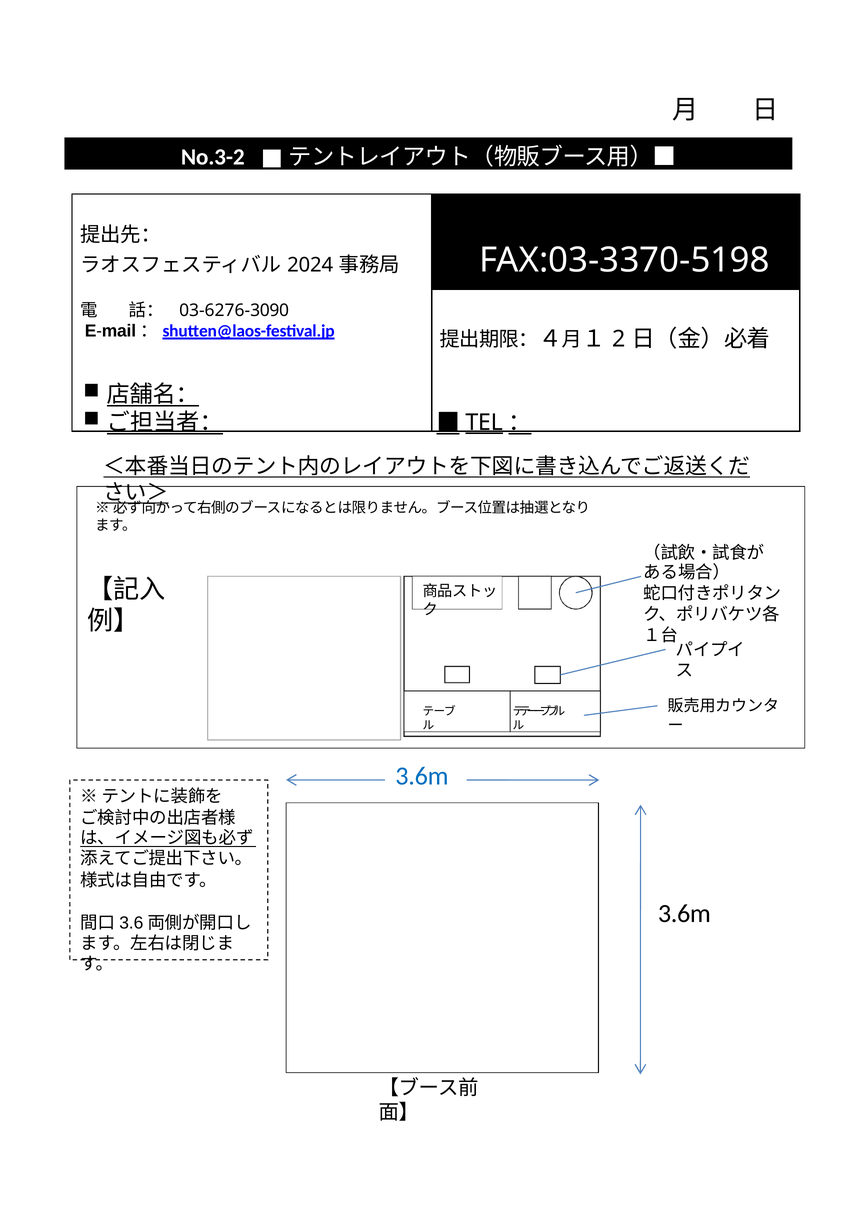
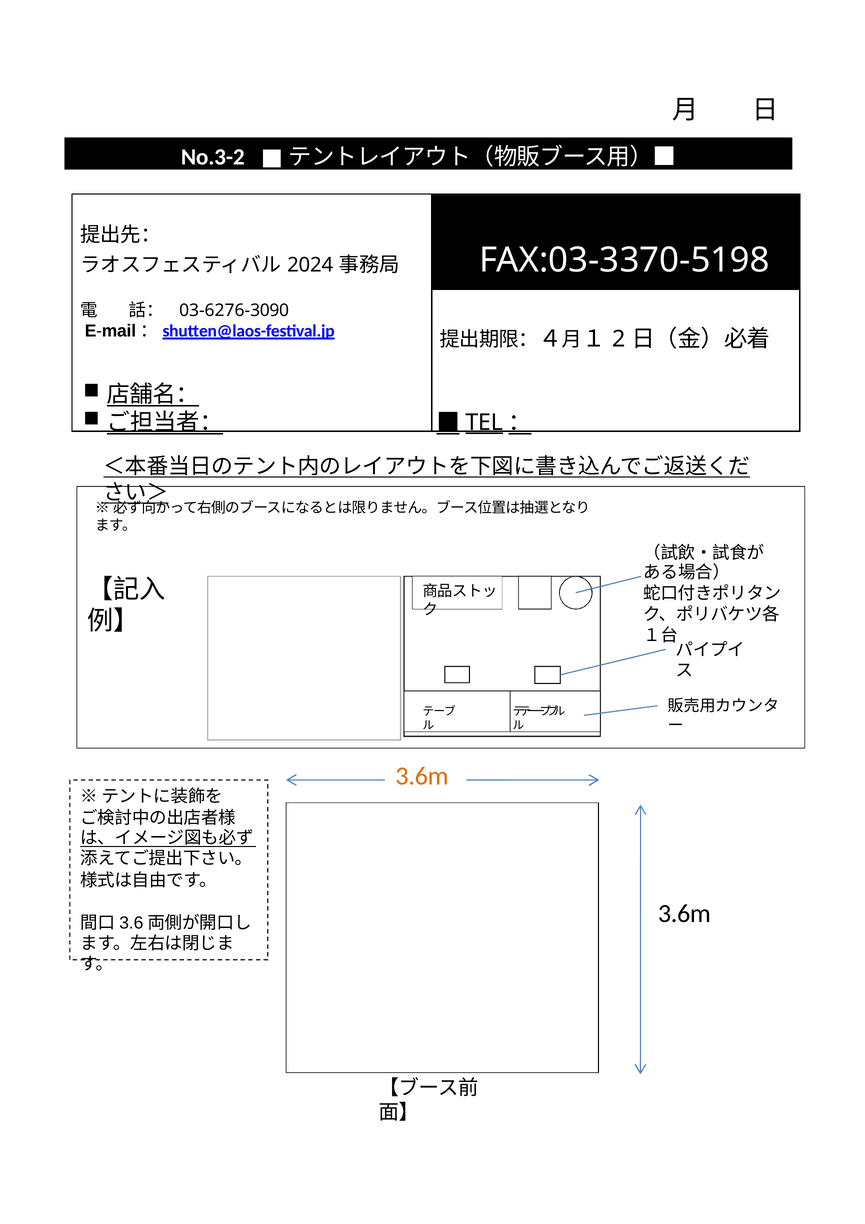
3.6m colour: blue -> orange (422, 776)
